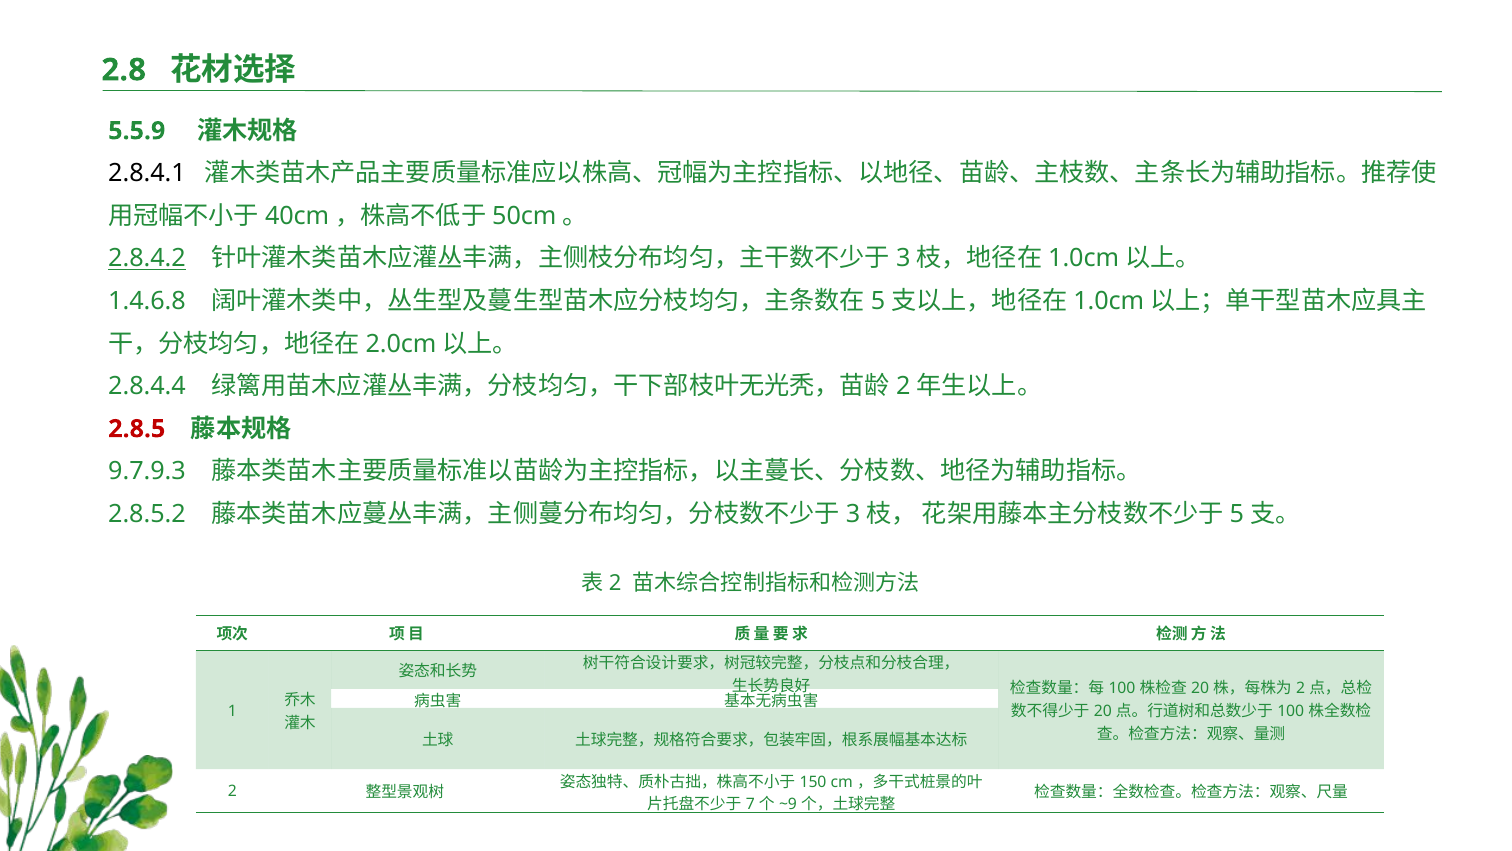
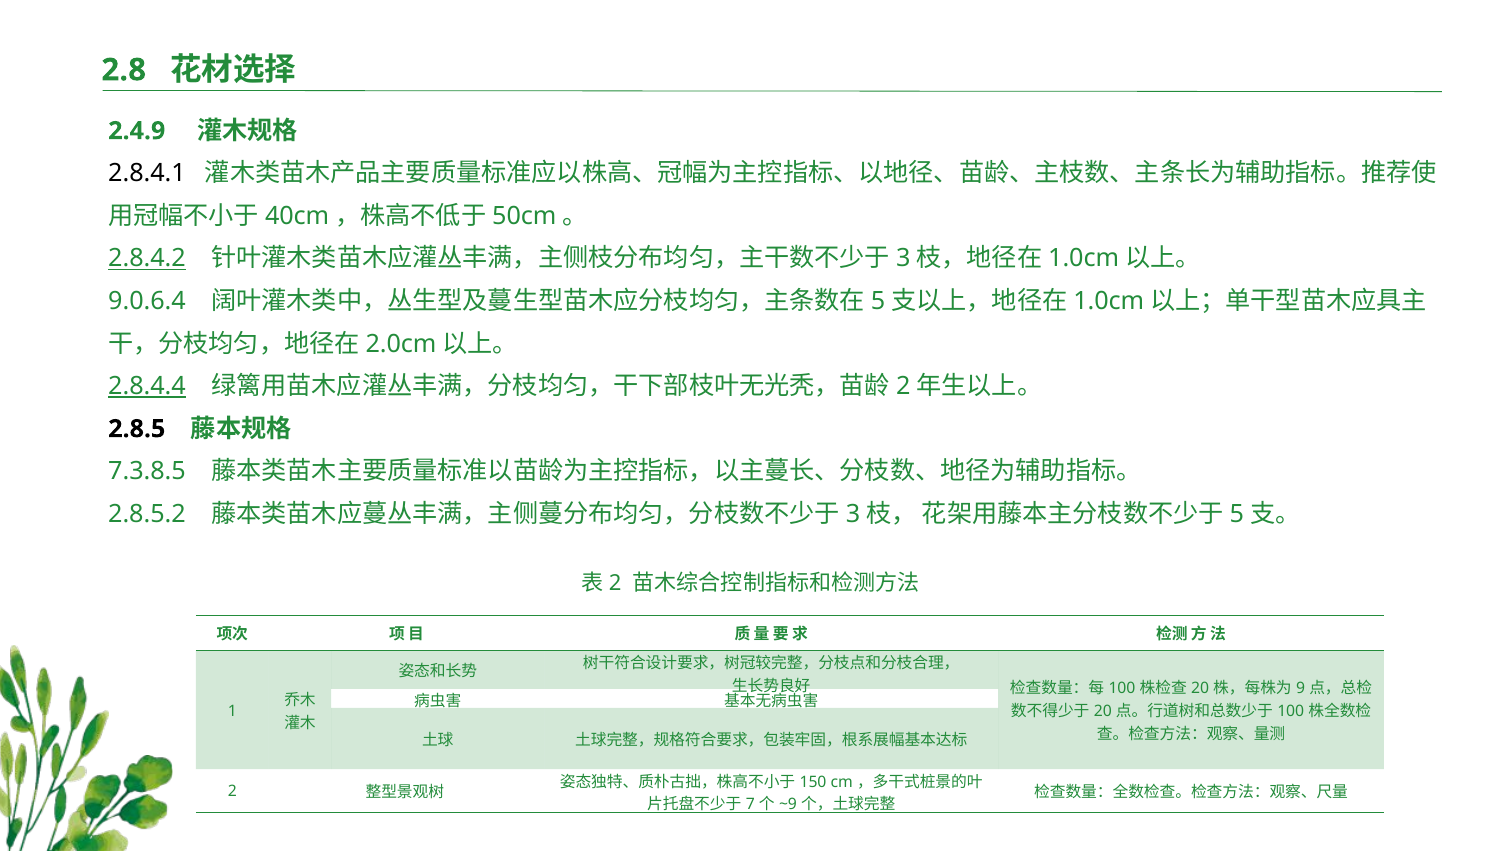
5.5.9: 5.5.9 -> 2.4.9 (137, 131)
1.4.6.8: 1.4.6.8 -> 9.0.6.4 (147, 301)
2.8.4.4 underline: none -> present (147, 386)
2.8.5 colour: red -> black (137, 429)
9.7.9.3: 9.7.9.3 -> 7.3.8.5 (147, 471)
2: 2 -> 9 (1301, 688)
